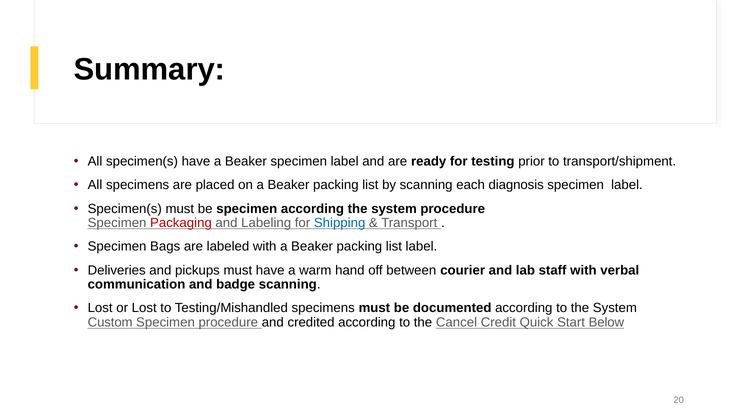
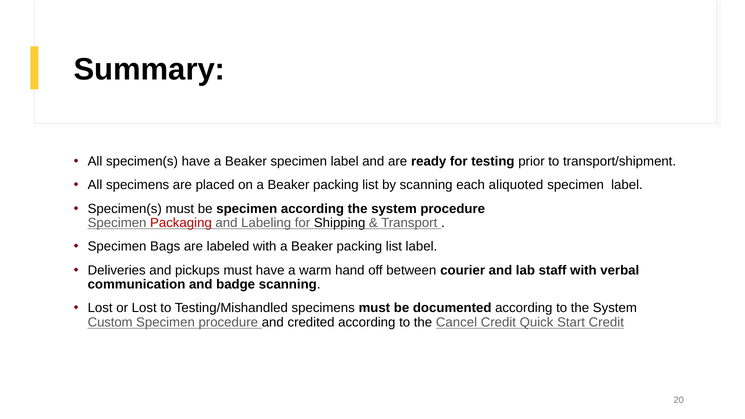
diagnosis: diagnosis -> aliquoted (516, 185)
Shipping colour: blue -> black (340, 223)
Start Below: Below -> Credit (606, 322)
